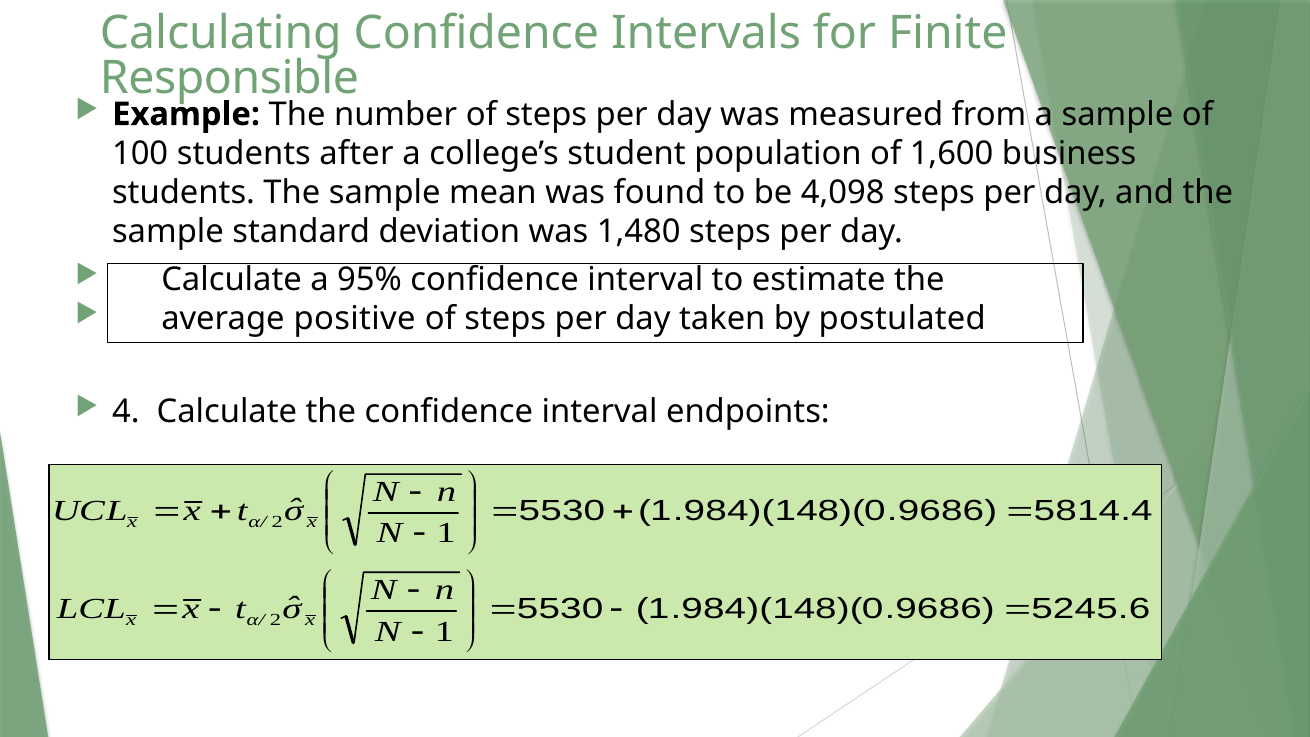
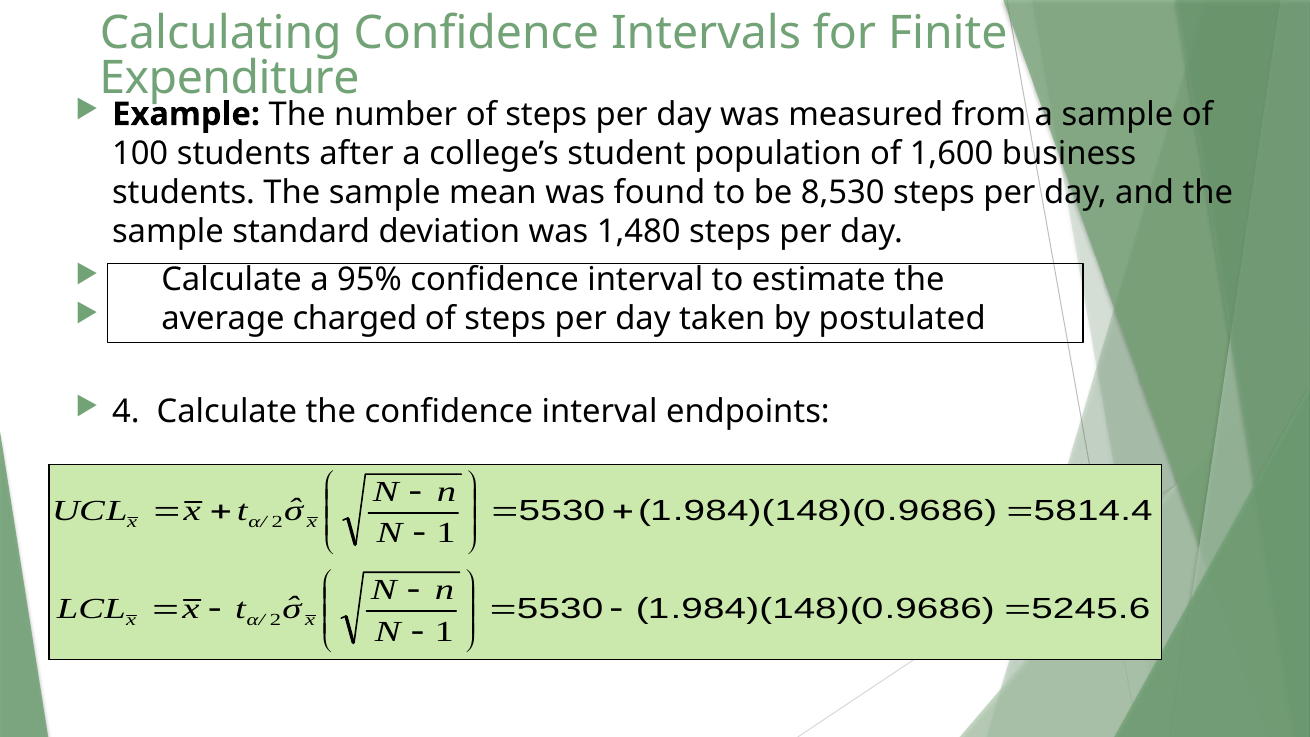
Responsible: Responsible -> Expenditure (229, 78)
4,098: 4,098 -> 8,530 (843, 193)
positive: positive -> charged (355, 319)
